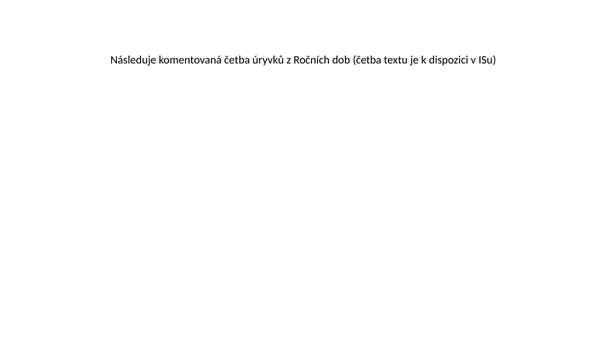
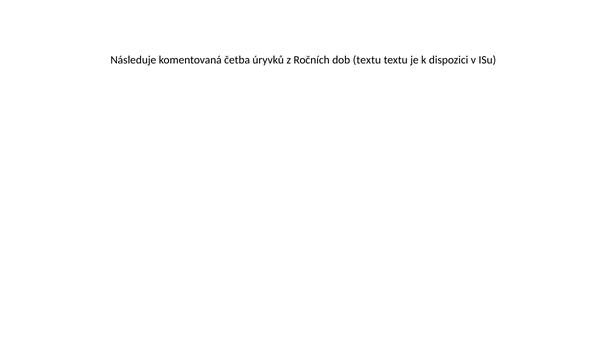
dob četba: četba -> textu (367, 60)
